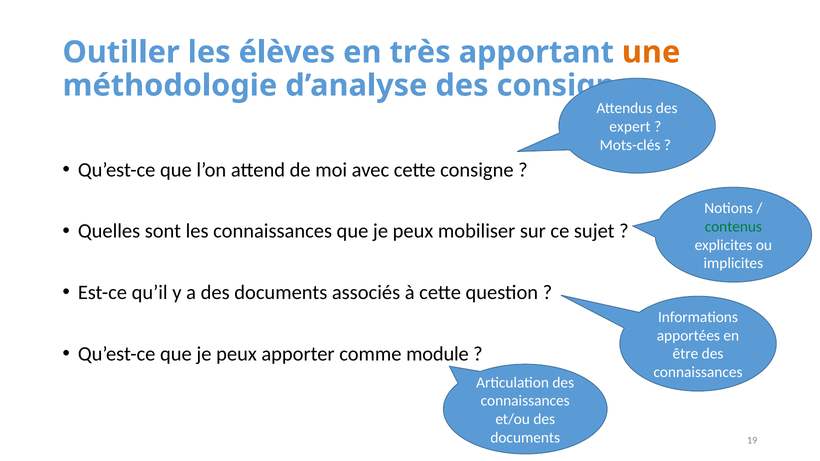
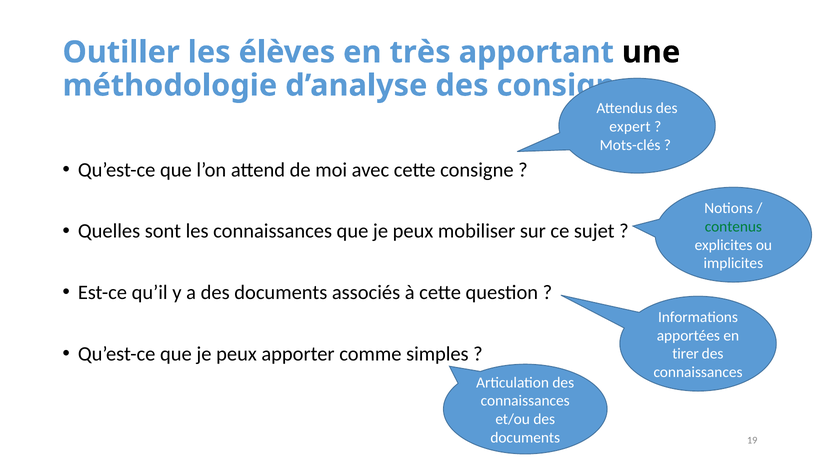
une colour: orange -> black (651, 52)
module: module -> simples (437, 354)
être: être -> tirer (686, 354)
